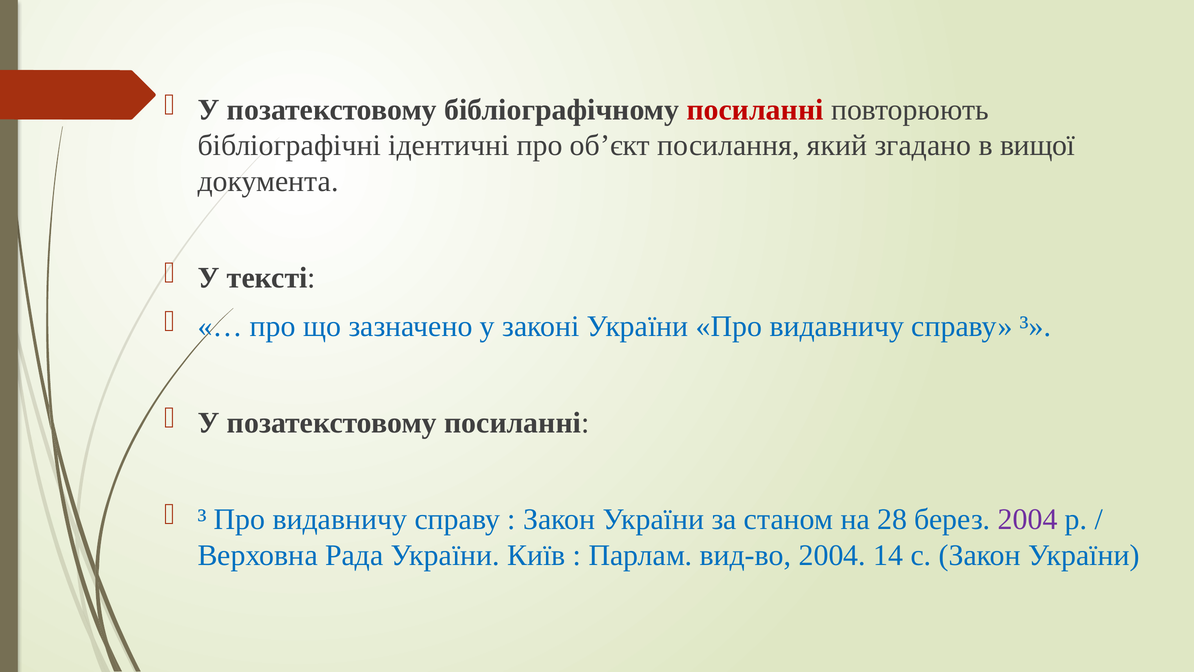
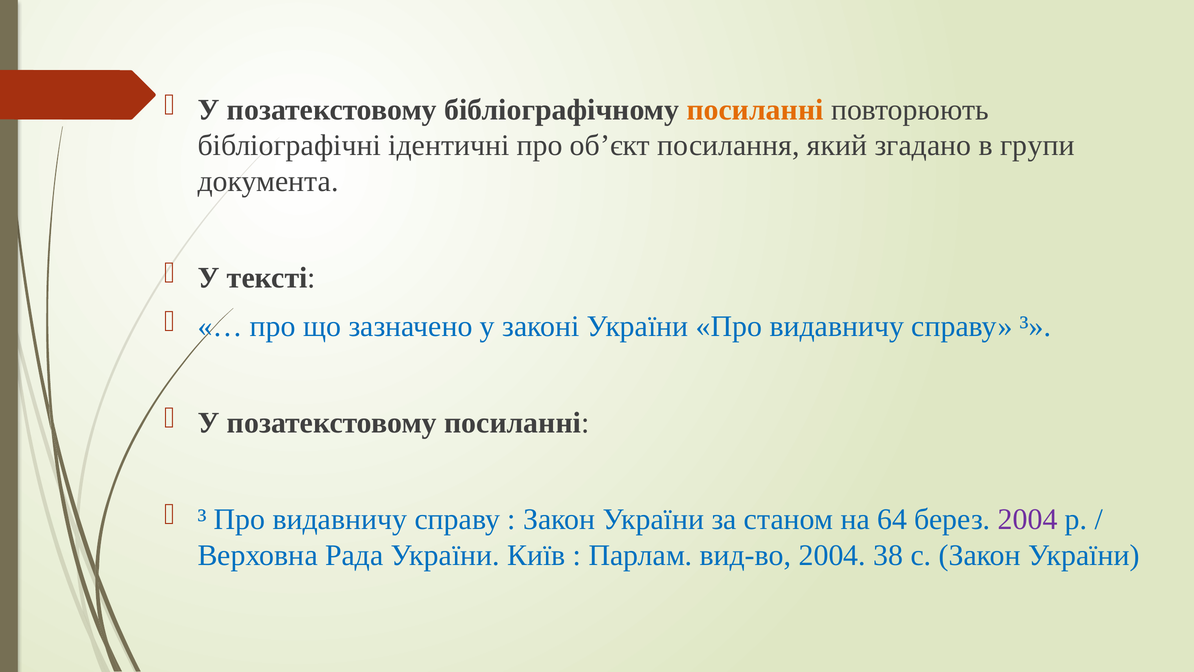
посиланні colour: red -> orange (755, 110)
вищої: вищої -> групи (1037, 145)
28: 28 -> 64 (892, 519)
14: 14 -> 38 (888, 555)
